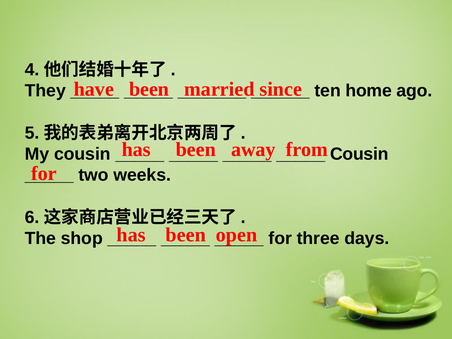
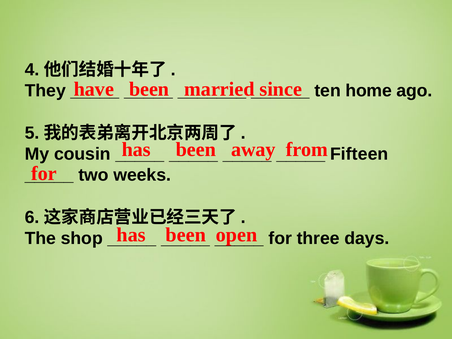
Cousin: Cousin -> Fifteen (359, 154)
